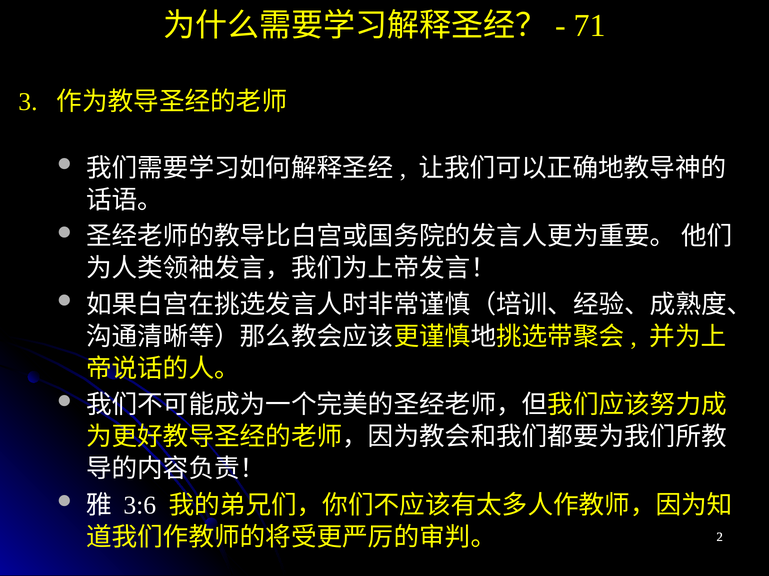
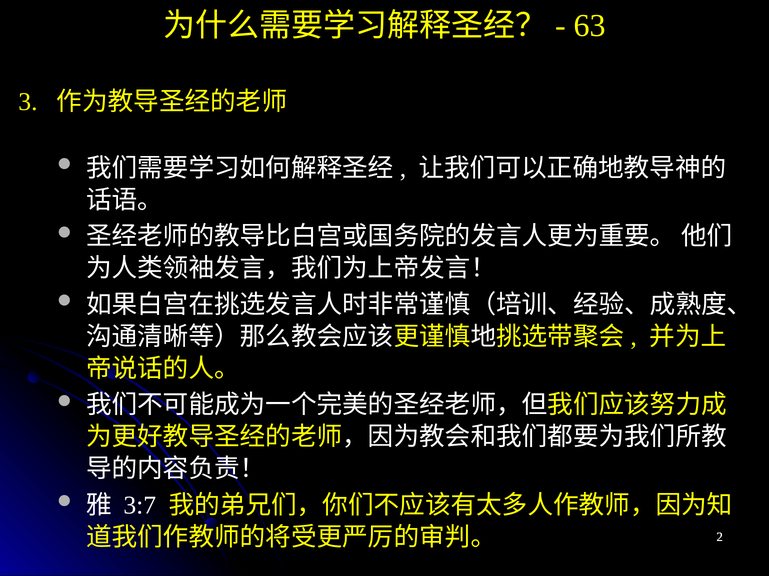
71: 71 -> 63 (590, 26)
3:6: 3:6 -> 3:7 (140, 506)
